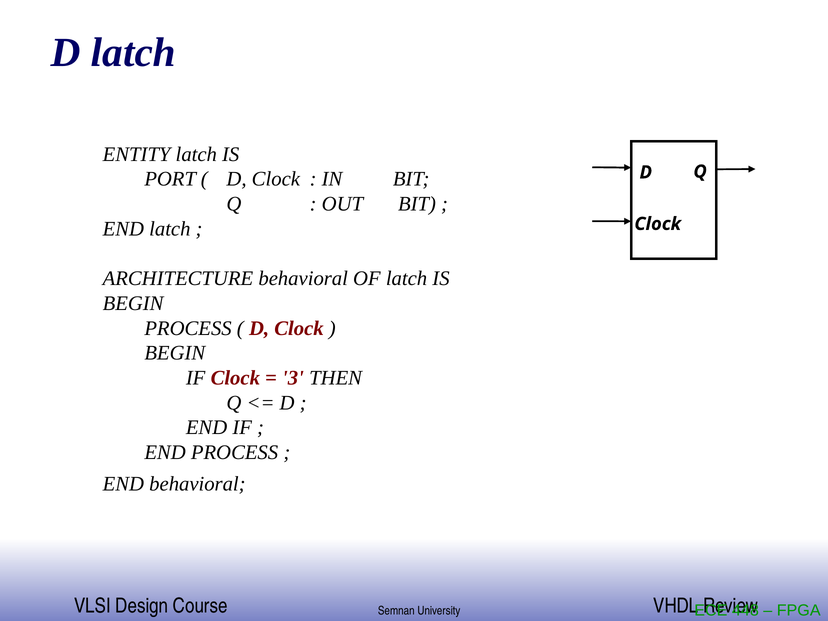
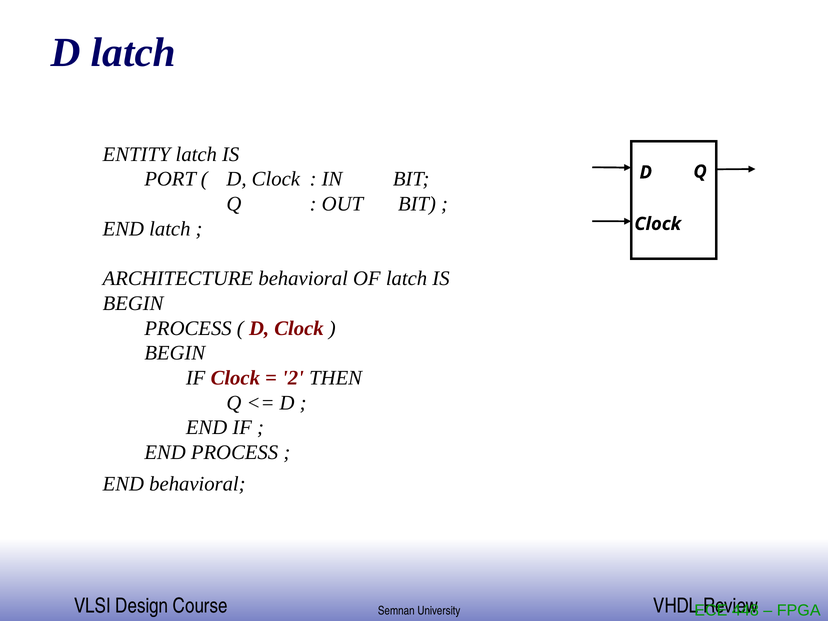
3: 3 -> 2 (293, 378)
